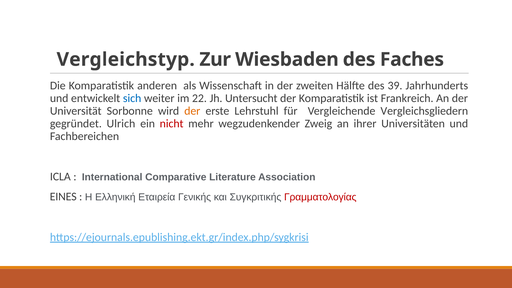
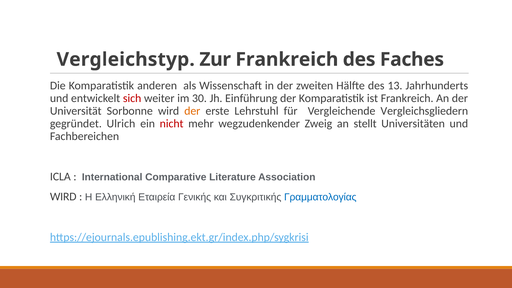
Zur Wiesbaden: Wiesbaden -> Frankreich (287, 59)
39: 39 -> 13 (395, 86)
sich colour: blue -> red (132, 98)
22: 22 -> 30 (199, 98)
Untersucht: Untersucht -> Einführung (251, 98)
ihrer: ihrer -> stellt (365, 124)
EINES: EINES -> WIRD (63, 197)
Γραμματολογίας colour: red -> blue (320, 197)
